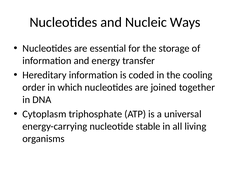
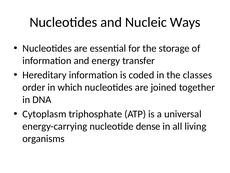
cooling: cooling -> classes (198, 75)
stable: stable -> dense (148, 126)
